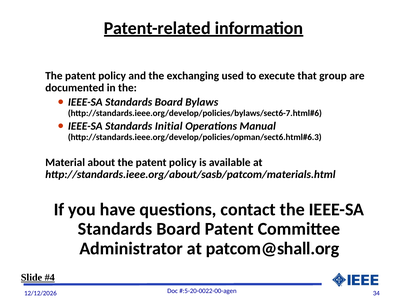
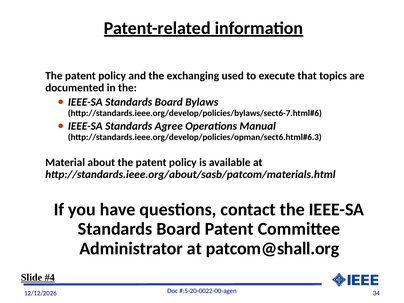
group: group -> topics (333, 76)
Initial: Initial -> Agree (169, 126)
